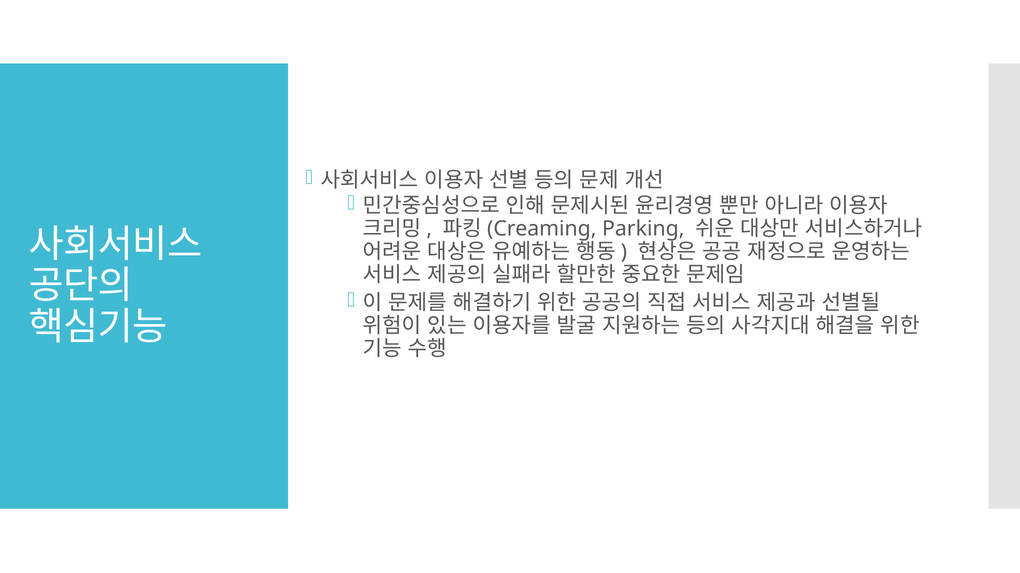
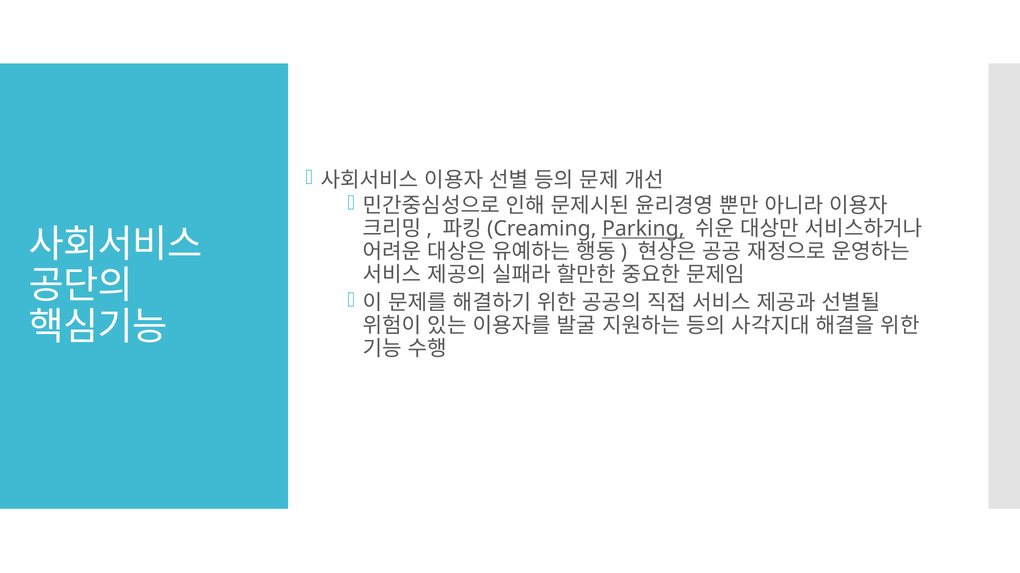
Parking underline: none -> present (643, 229)
